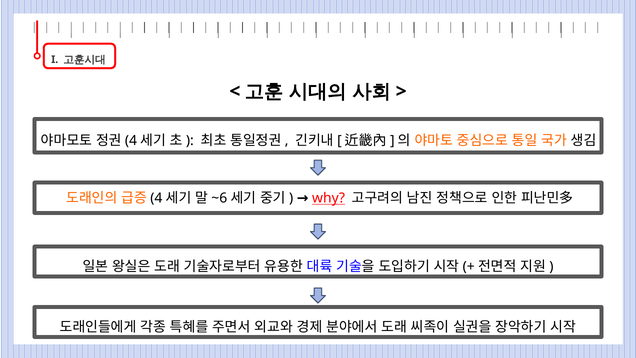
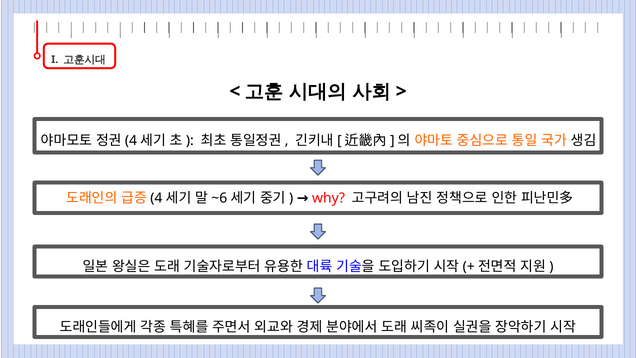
why underline: present -> none (329, 198)
